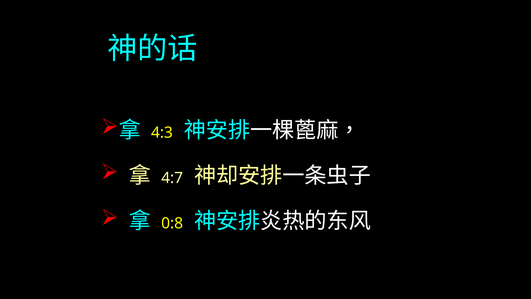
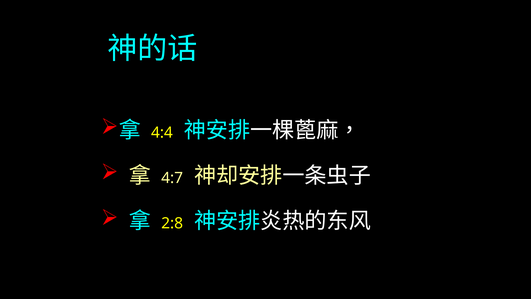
4:3: 4:3 -> 4:4 (162, 133)
0:8: 0:8 -> 2:8 (172, 223)
